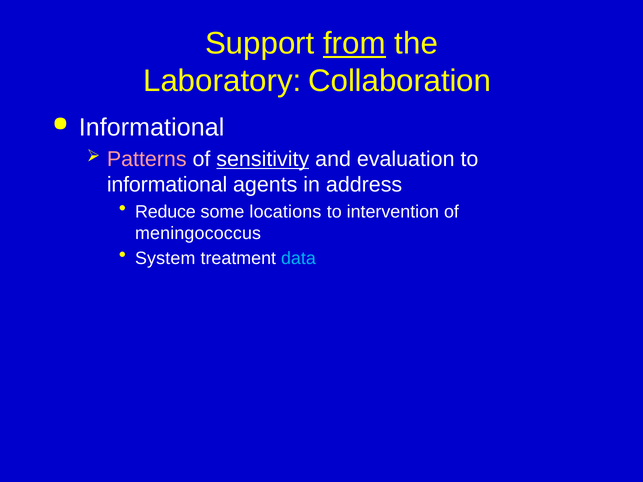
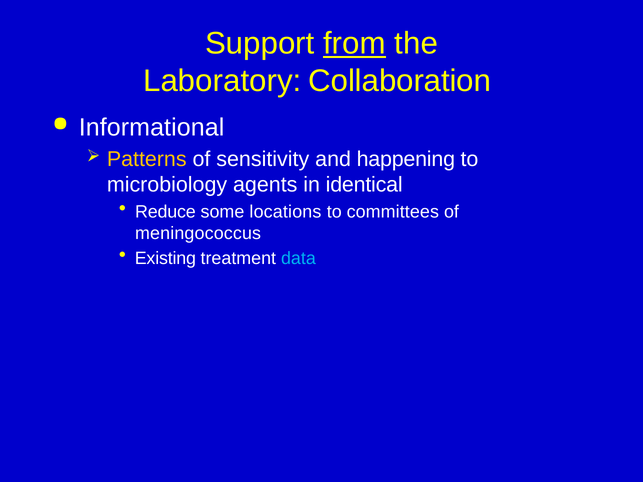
Patterns colour: pink -> yellow (147, 159)
sensitivity underline: present -> none (263, 159)
evaluation: evaluation -> happening (406, 159)
informational: informational -> microbiology (167, 185)
address: address -> identical (364, 185)
intervention: intervention -> committees (393, 212)
System: System -> Existing (165, 258)
